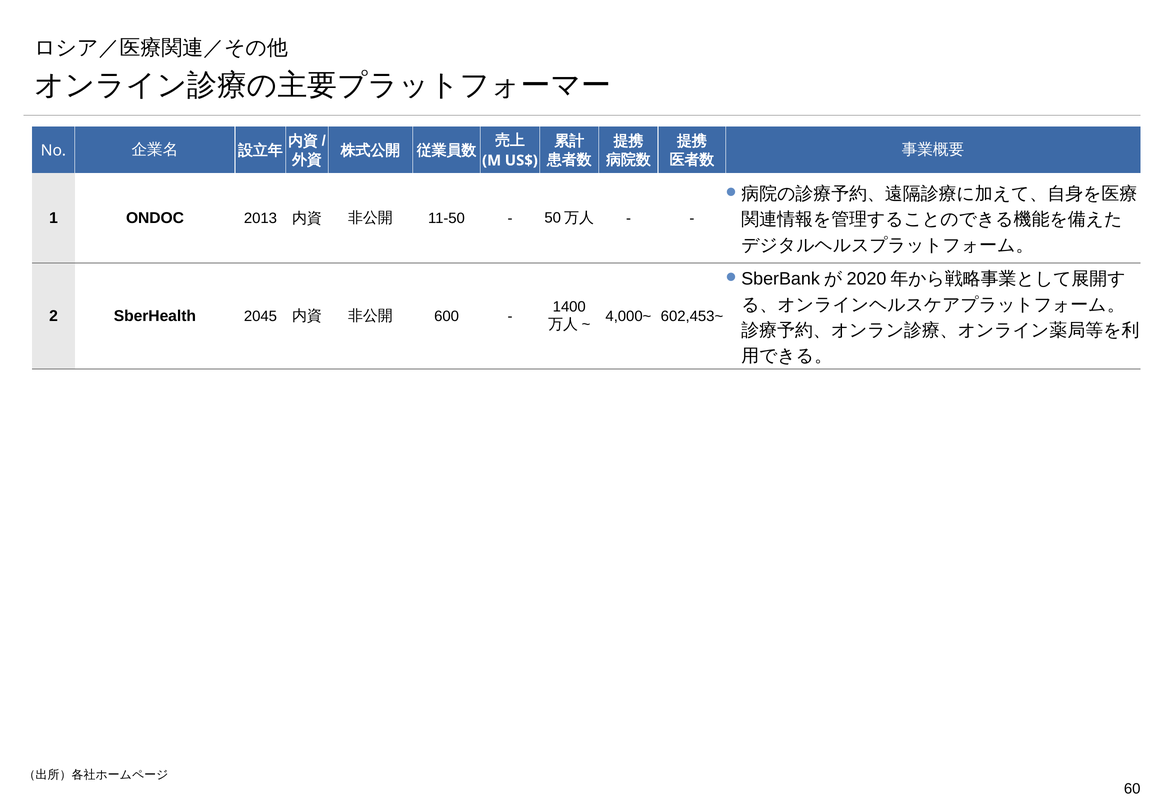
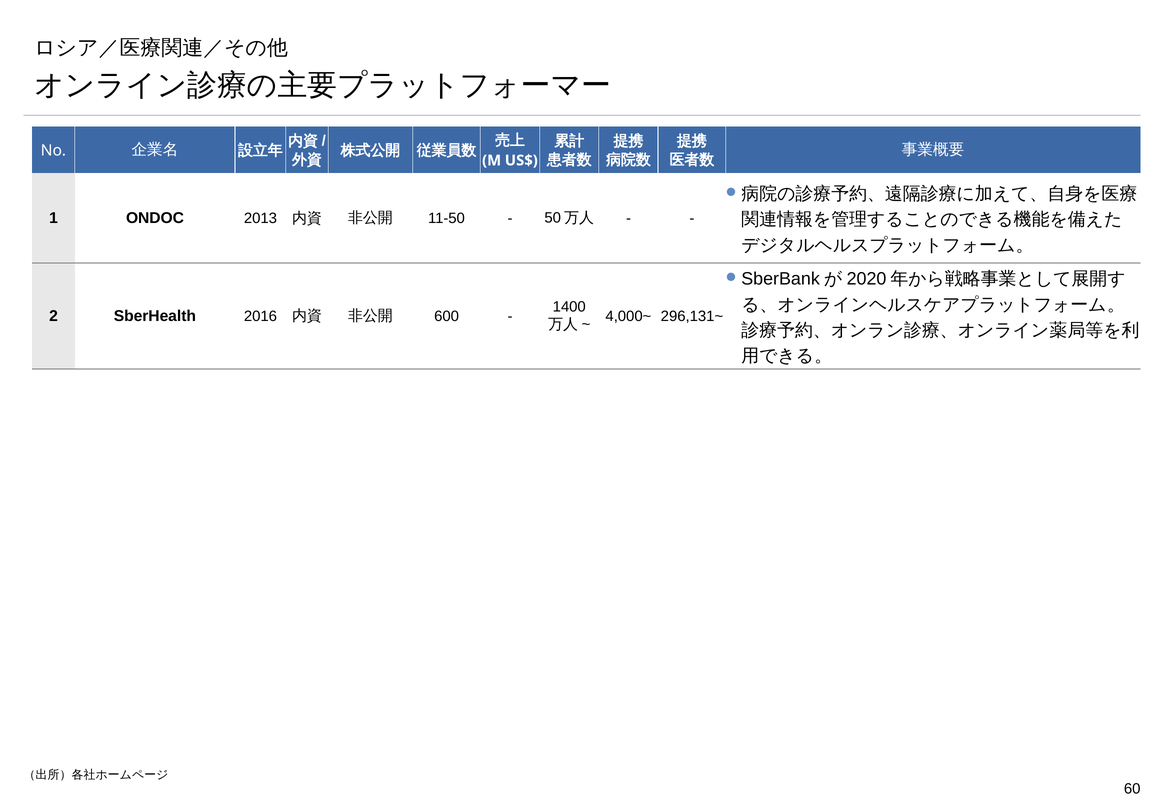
2045: 2045 -> 2016 (260, 316)
602,453~: 602,453~ -> 296,131~ (692, 316)
